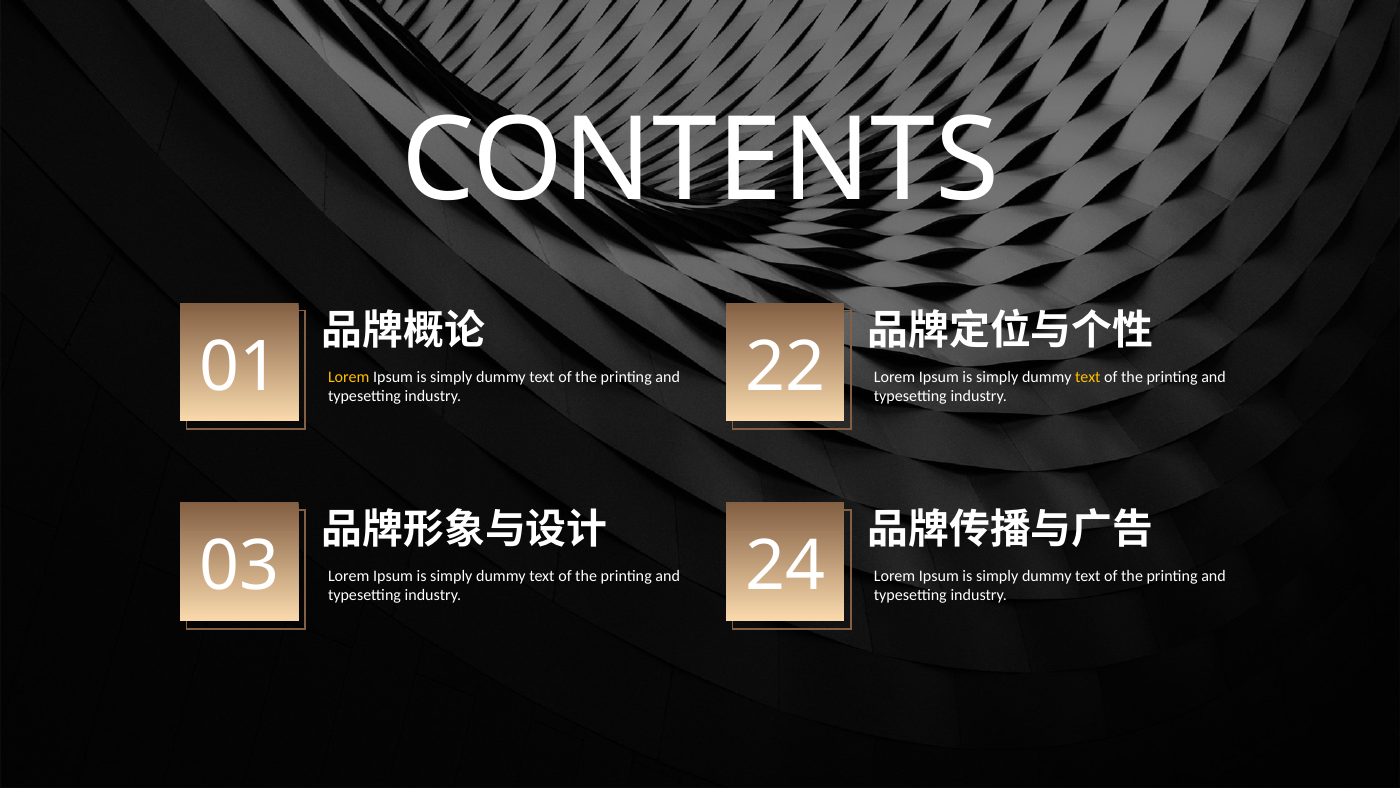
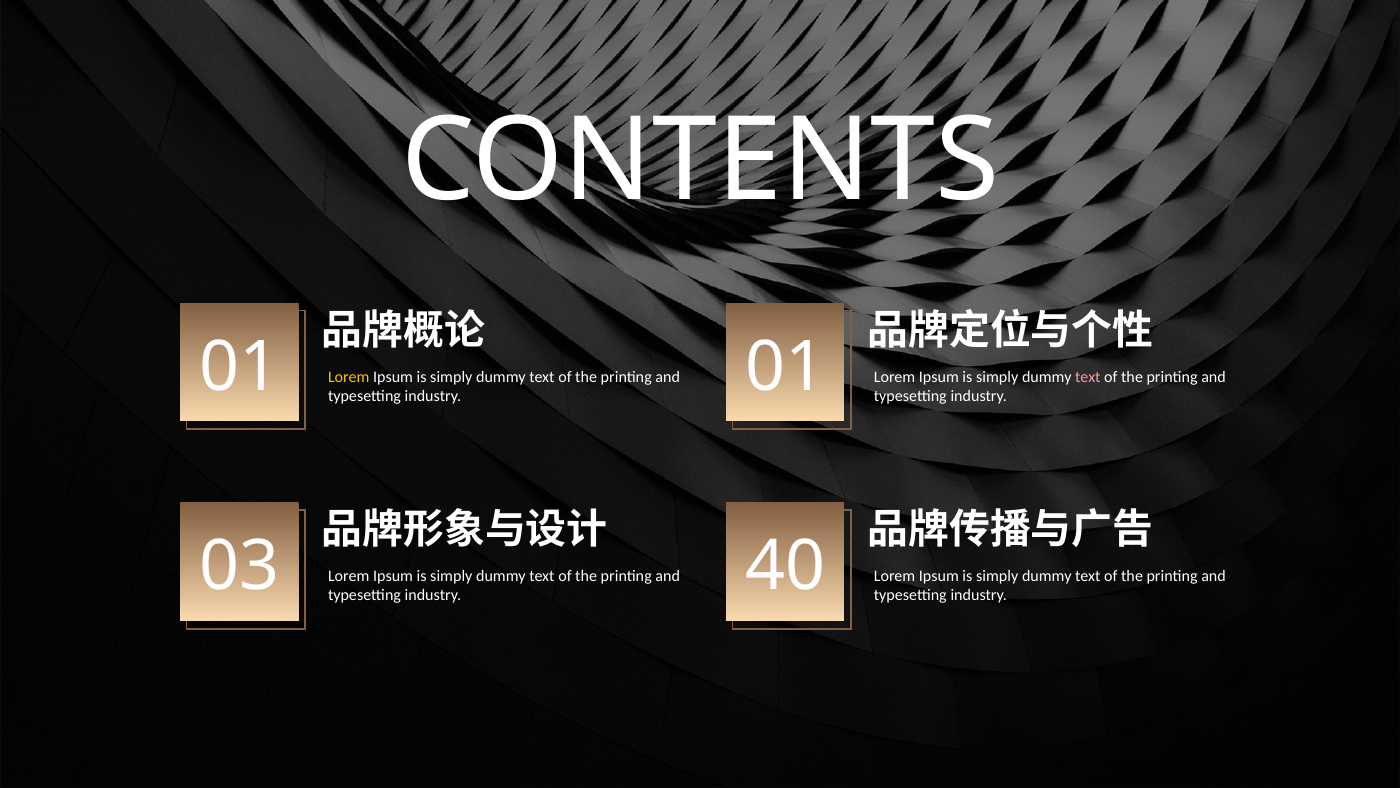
text colour: yellow -> pink (1088, 377)
industry 22: 22 -> 01 (785, 367)
24: 24 -> 40 (785, 566)
